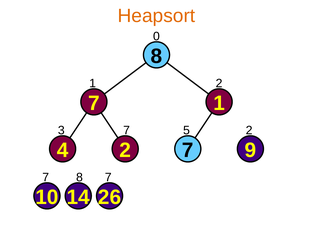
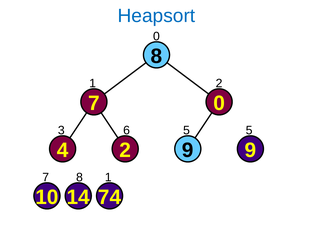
Heapsort colour: orange -> blue (156, 16)
7 1: 1 -> 0 (219, 103)
3 7: 7 -> 6 (127, 130)
5 2: 2 -> 5 (249, 130)
4 2 7: 7 -> 9 (188, 150)
8 7: 7 -> 1 (108, 177)
26: 26 -> 74 (110, 197)
